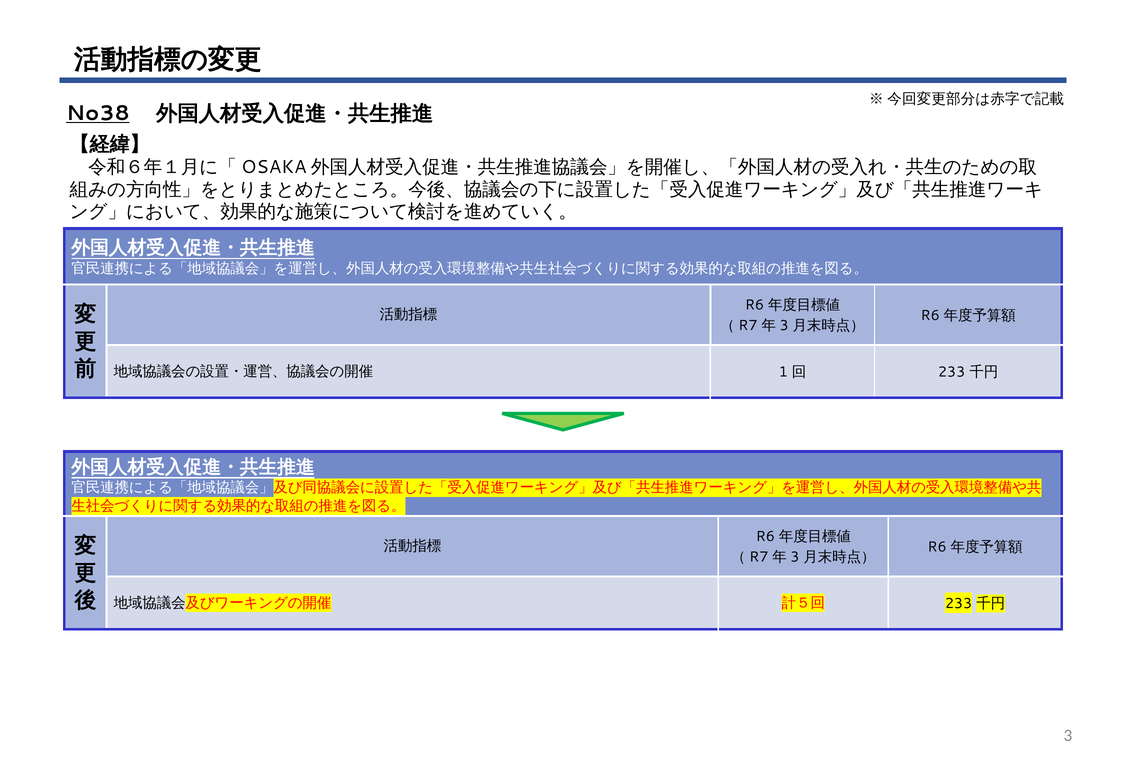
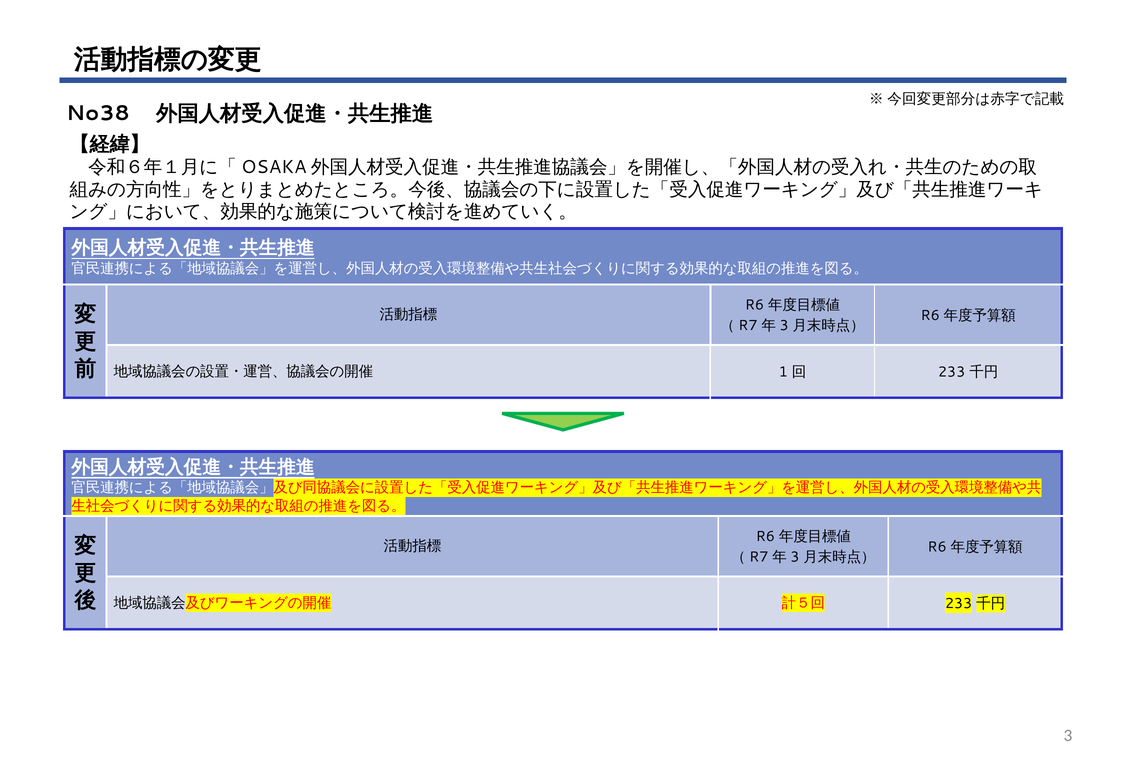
No38 underline: present -> none (98, 113)
